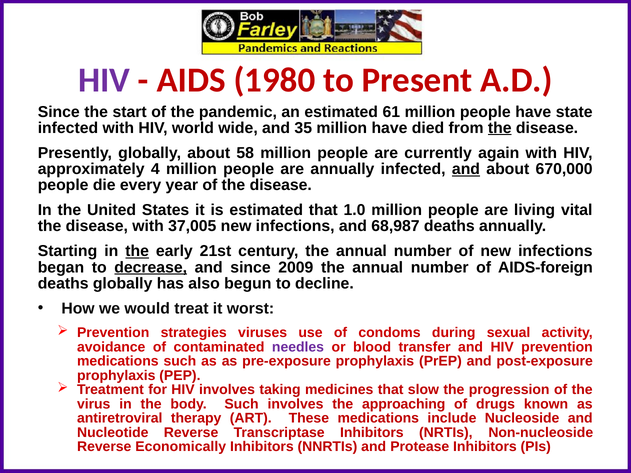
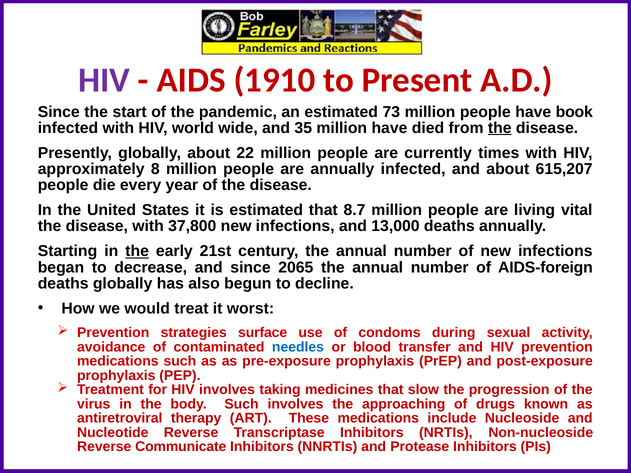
1980: 1980 -> 1910 (274, 80)
61: 61 -> 73 (391, 112)
state: state -> book (574, 112)
58: 58 -> 22 (245, 153)
again: again -> times (499, 153)
4: 4 -> 8 (155, 169)
and underline: present -> none (466, 169)
670,000: 670,000 -> 615,207 (564, 169)
1.0: 1.0 -> 8.7 (355, 210)
37,005: 37,005 -> 37,800 (192, 226)
68,987: 68,987 -> 13,000 (395, 226)
decrease underline: present -> none (151, 268)
2009: 2009 -> 2065 (296, 268)
viruses: viruses -> surface (263, 333)
needles colour: purple -> blue (298, 347)
Economically: Economically -> Communicate (181, 447)
